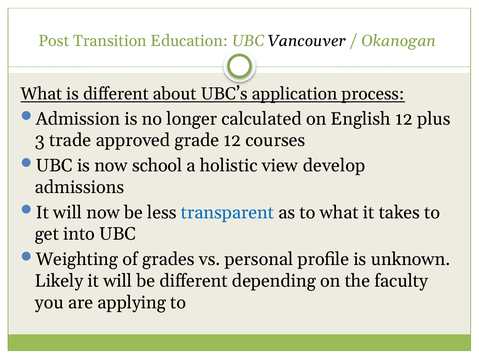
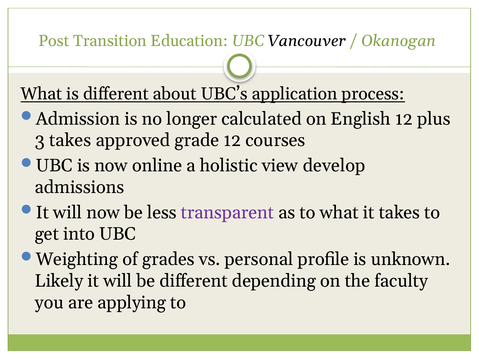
3 trade: trade -> takes (70, 140)
school: school -> online (157, 166)
transparent colour: blue -> purple (227, 213)
